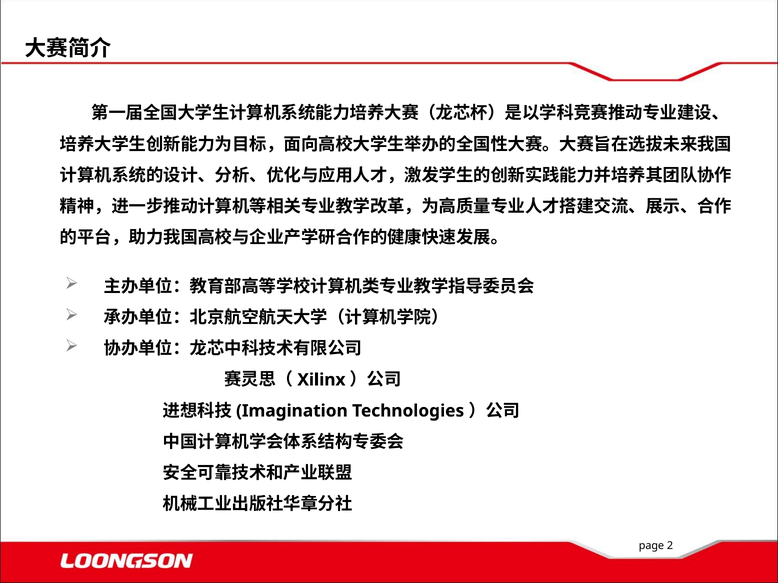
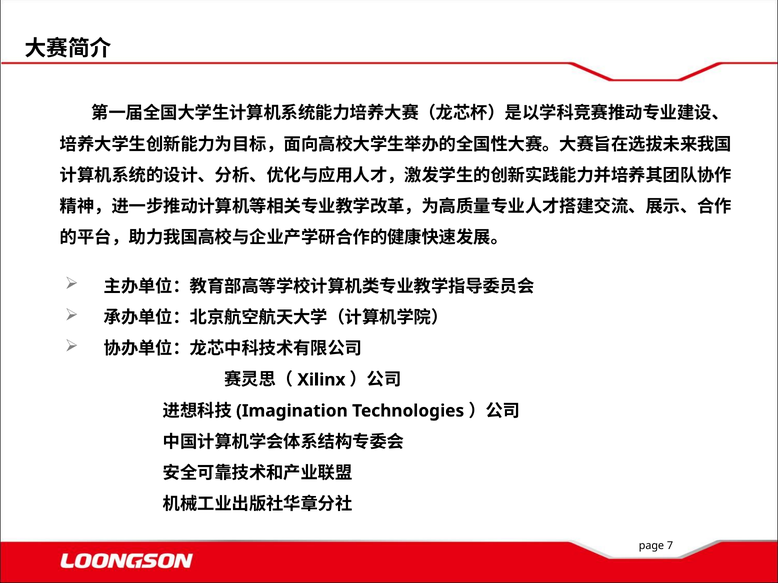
2: 2 -> 7 (670, 546)
